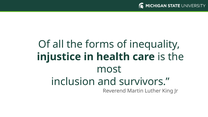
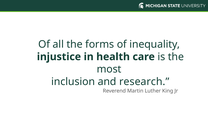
survivors: survivors -> research (144, 82)
